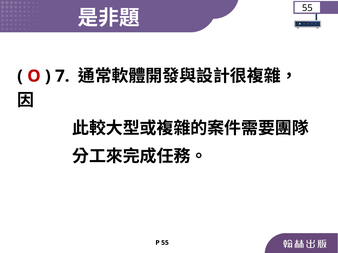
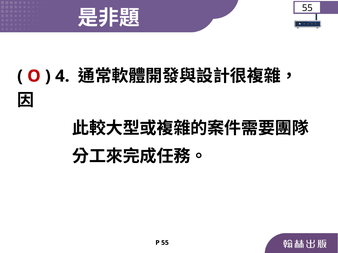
7: 7 -> 4 (62, 76)
